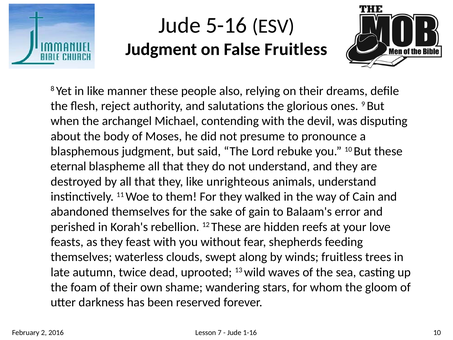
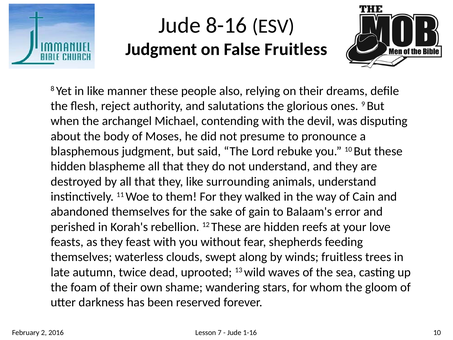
5-16: 5-16 -> 8-16 (226, 25)
eternal: eternal -> hidden (68, 166)
unrighteous: unrighteous -> surrounding (238, 181)
